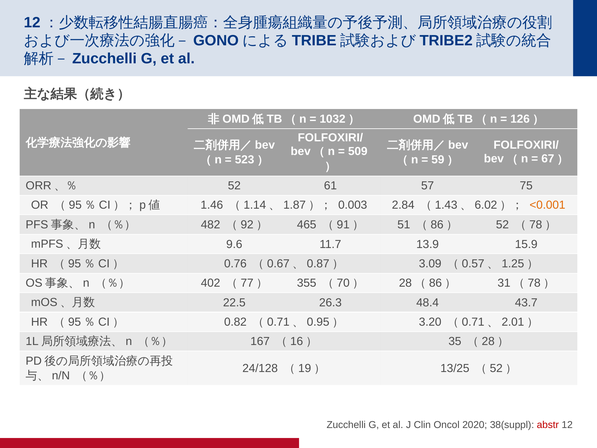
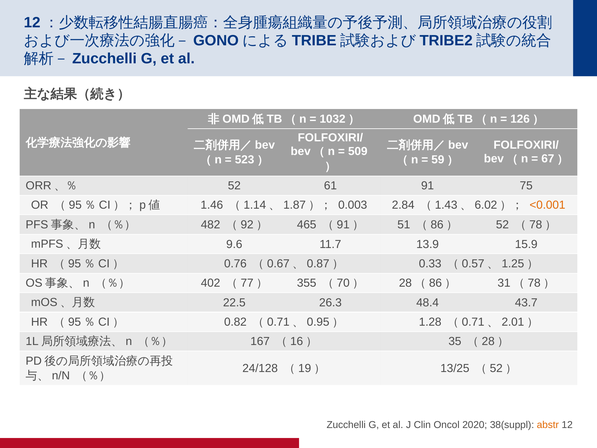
57: 57 -> 91 (428, 186)
3.09: 3.09 -> 0.33 (430, 263)
3.20: 3.20 -> 1.28 (430, 322)
abstr colour: red -> orange (548, 425)
